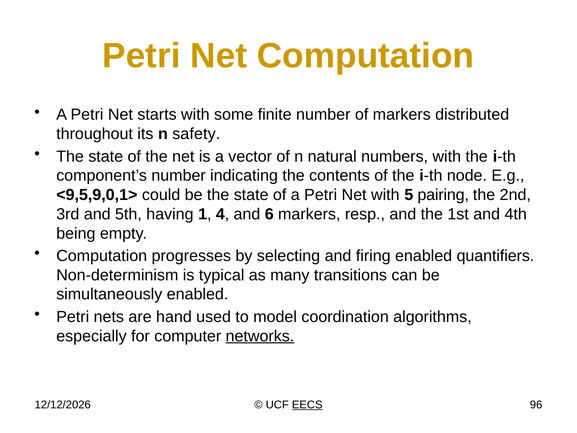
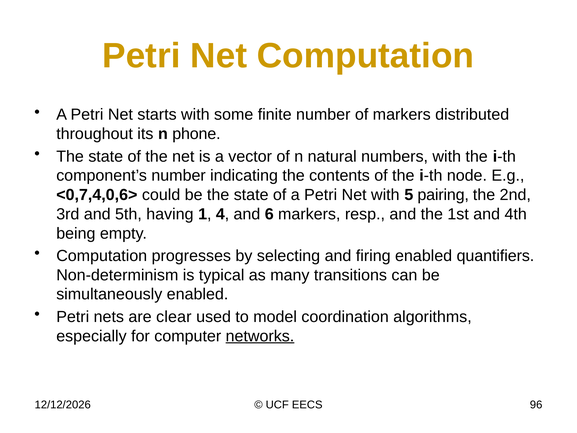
safety: safety -> phone (196, 134)
<9,5,9,0,1>: <9,5,9,0,1> -> <0,7,4,0,6> (97, 195)
hand: hand -> clear (174, 317)
EECS underline: present -> none (307, 404)
